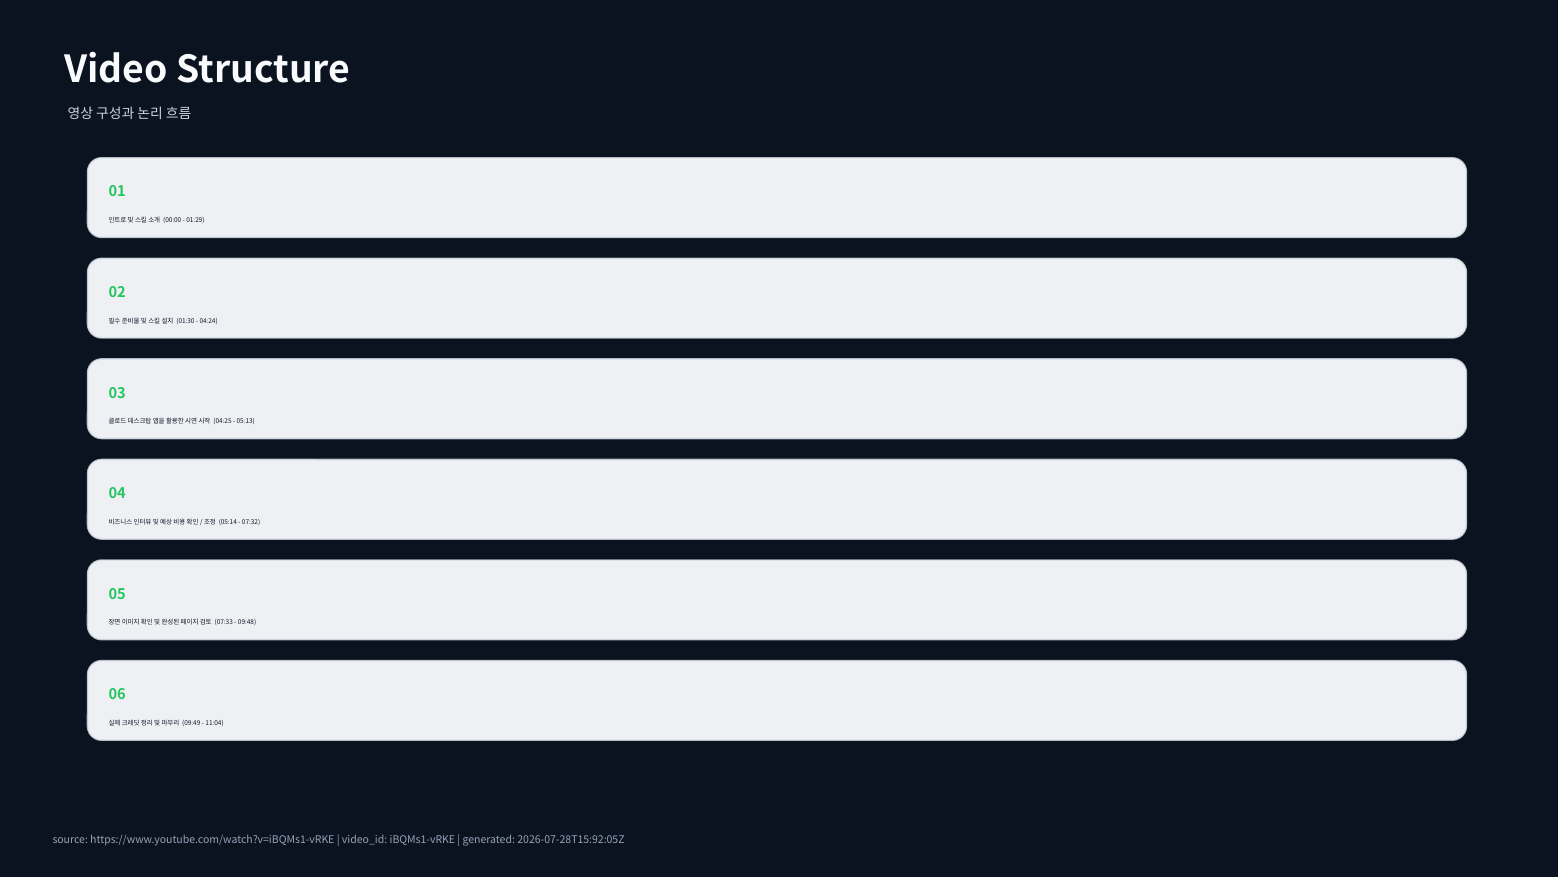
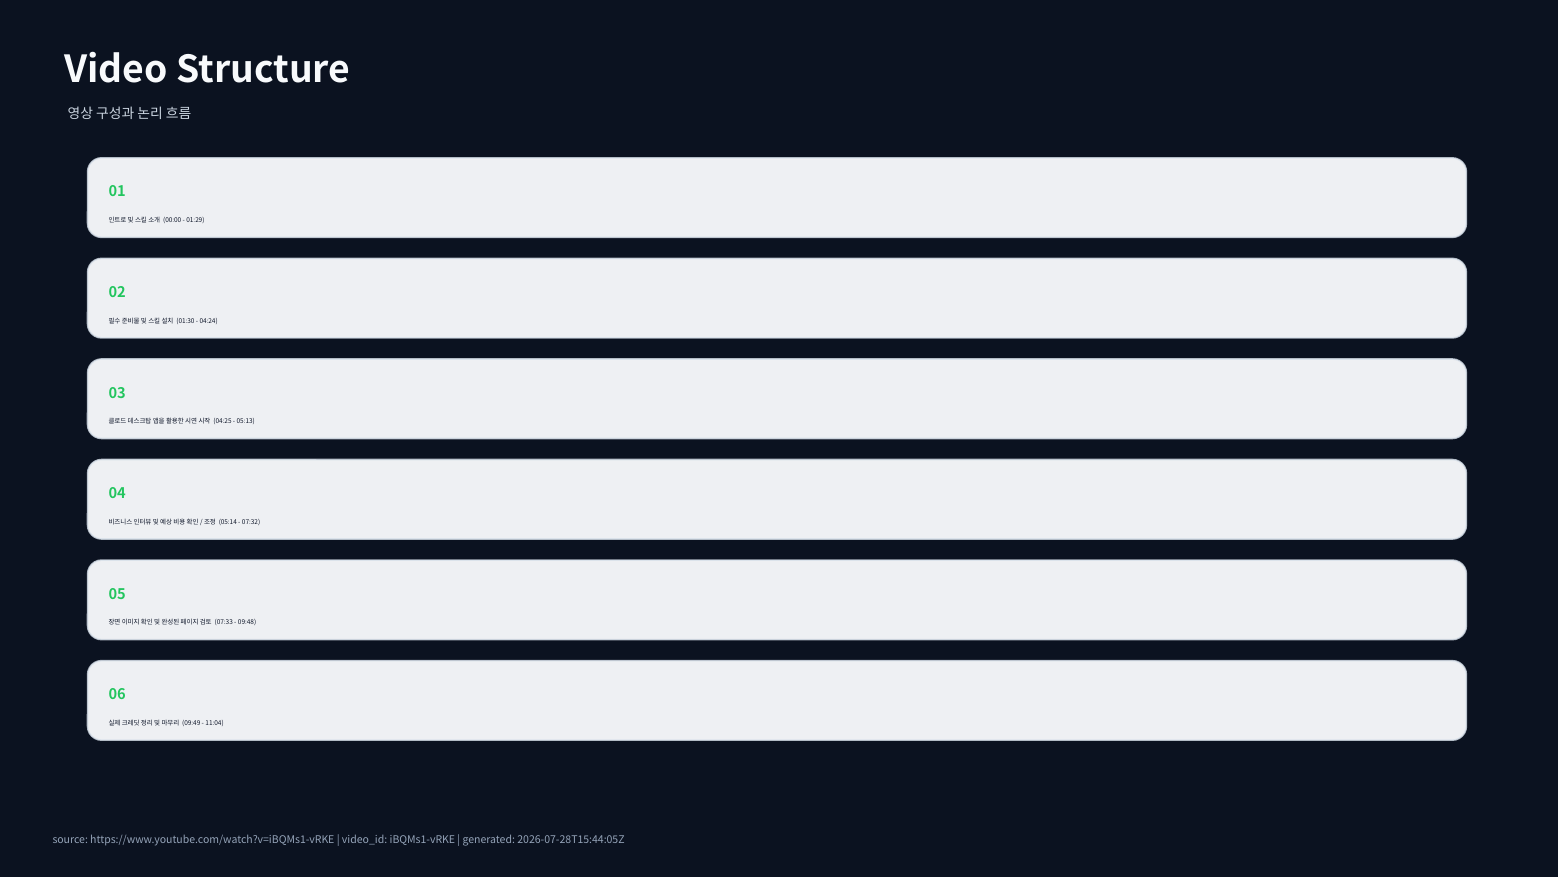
2026-07-28T15:92:05Z: 2026-07-28T15:92:05Z -> 2026-07-28T15:44:05Z (571, 839)
